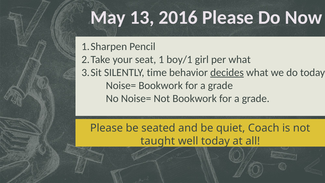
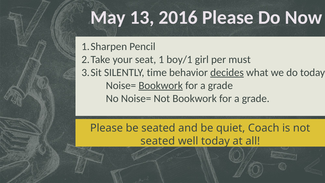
per what: what -> must (240, 59)
Bookwork underline: none -> present (161, 85)
taught: taught -> seated (158, 141)
